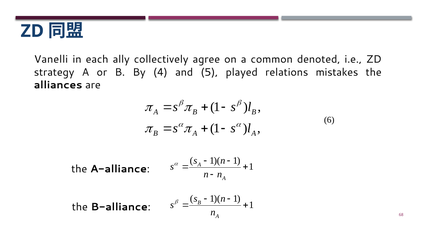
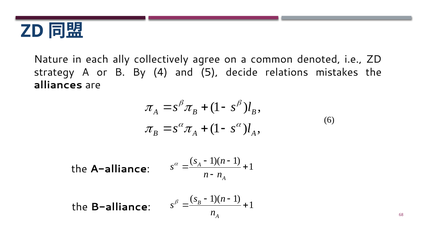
Vanelli: Vanelli -> Nature (51, 59)
played: played -> decide (242, 72)
